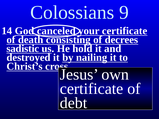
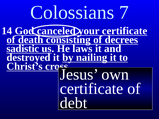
9: 9 -> 7 (124, 12)
hold: hold -> laws (82, 49)
